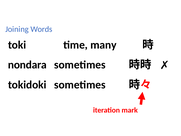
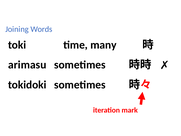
nondara: nondara -> arimasu (27, 65)
